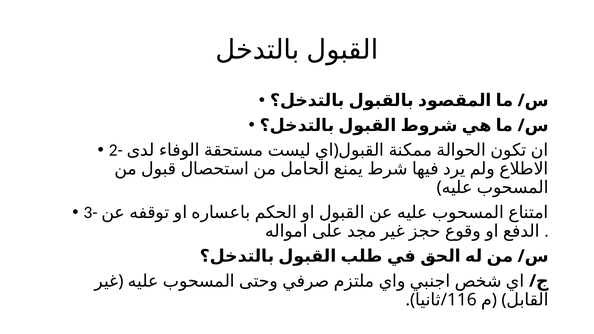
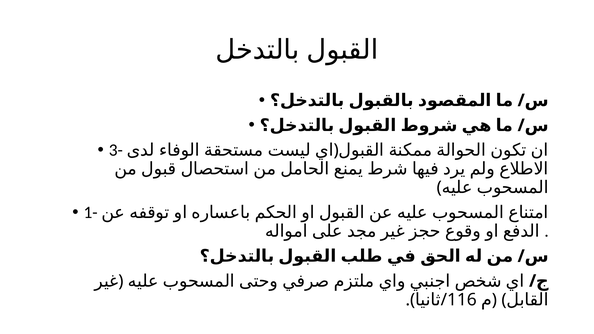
2-: 2- -> 3- (116, 150)
3-: 3- -> 1- (91, 213)
